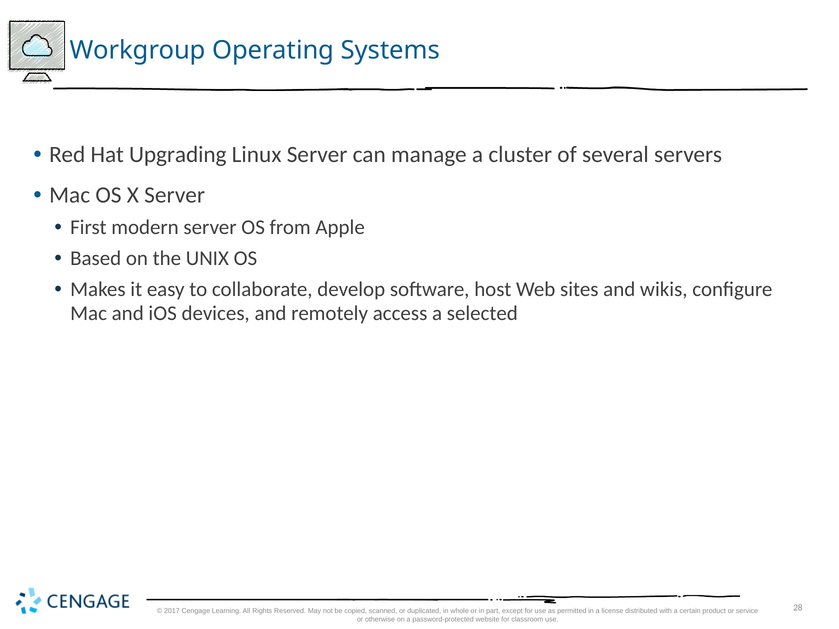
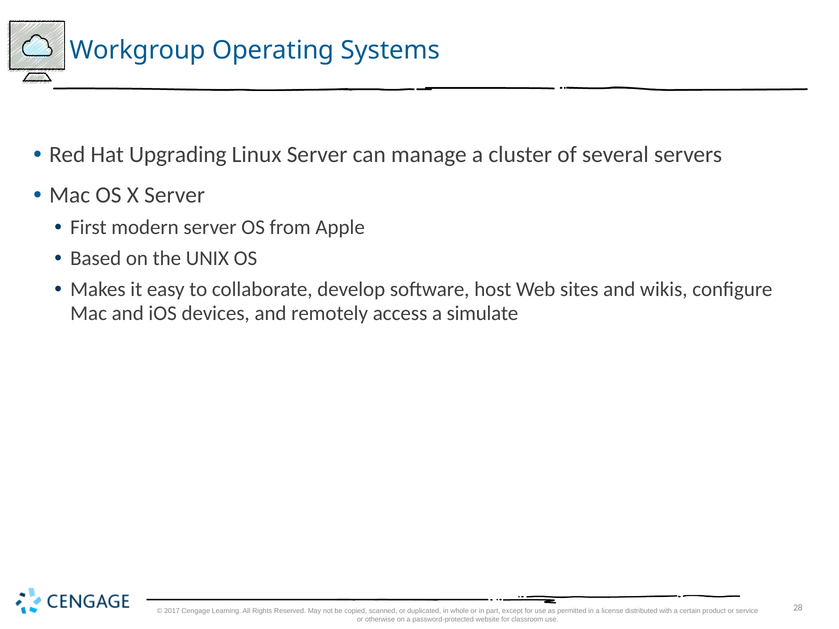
selected: selected -> simulate (482, 313)
